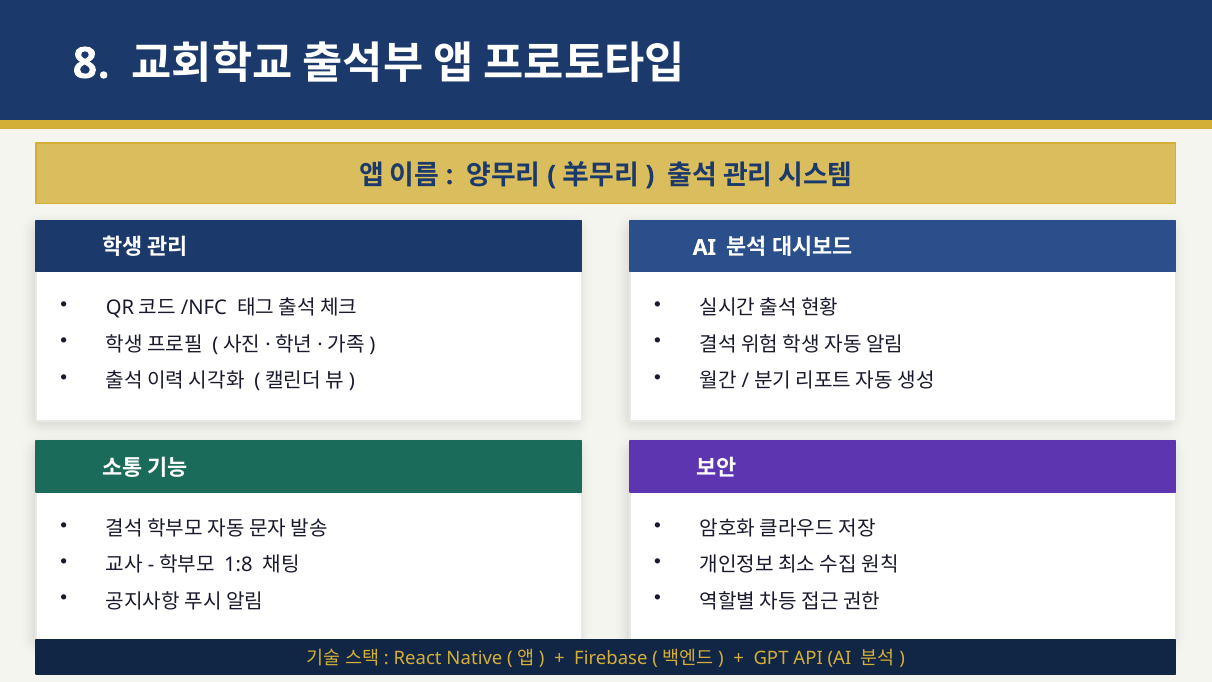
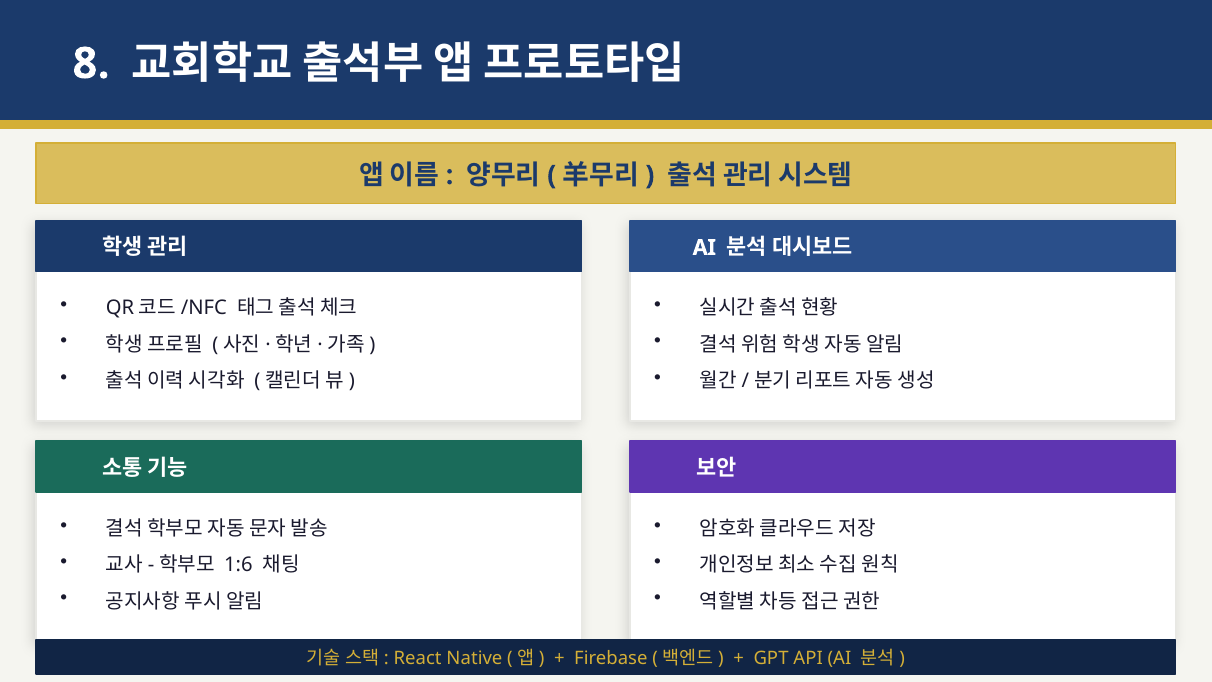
1:8: 1:8 -> 1:6 (238, 565)
